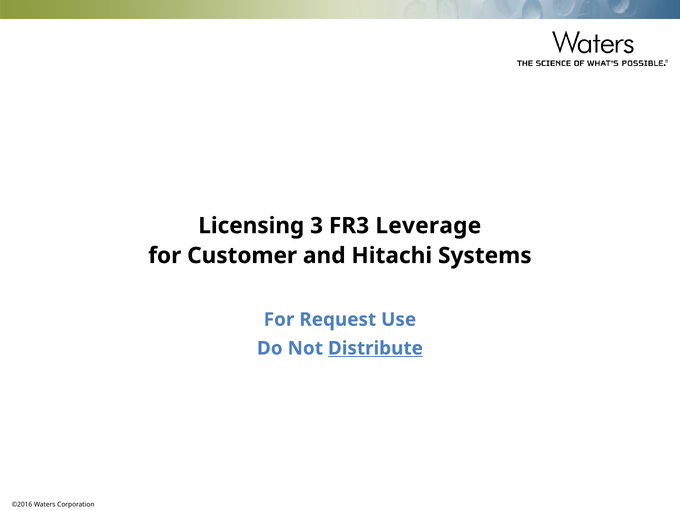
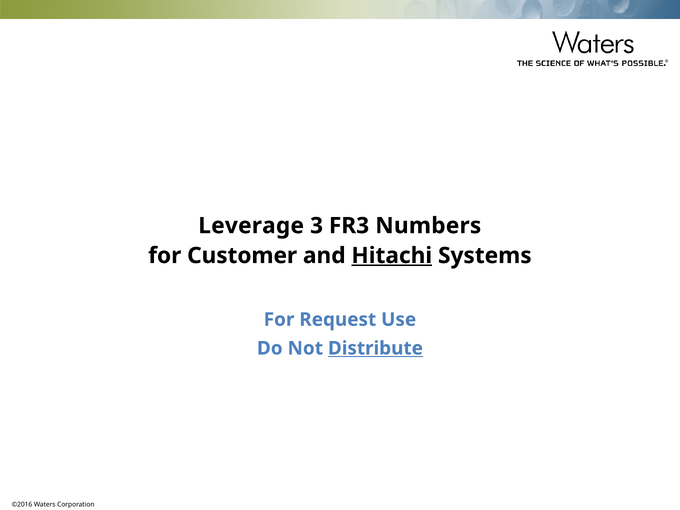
Licensing: Licensing -> Leverage (251, 226)
Leverage: Leverage -> Numbers (428, 226)
Hitachi underline: none -> present (392, 256)
